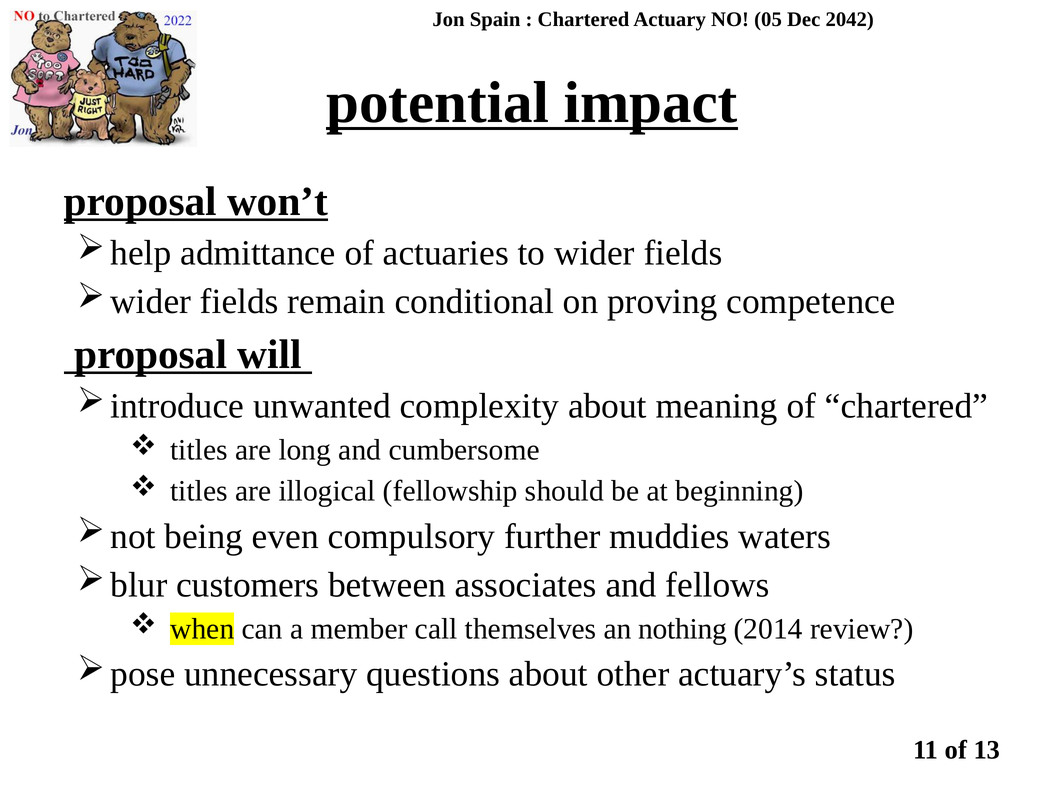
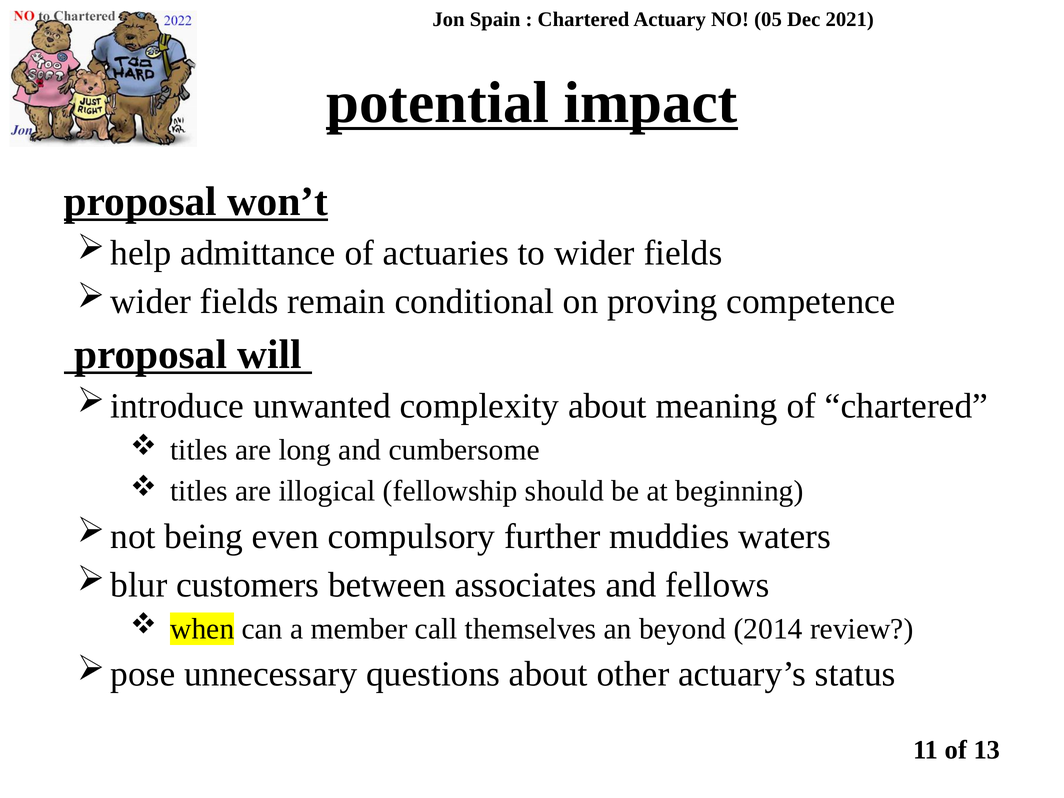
2042: 2042 -> 2021 (850, 19)
nothing: nothing -> beyond (683, 629)
